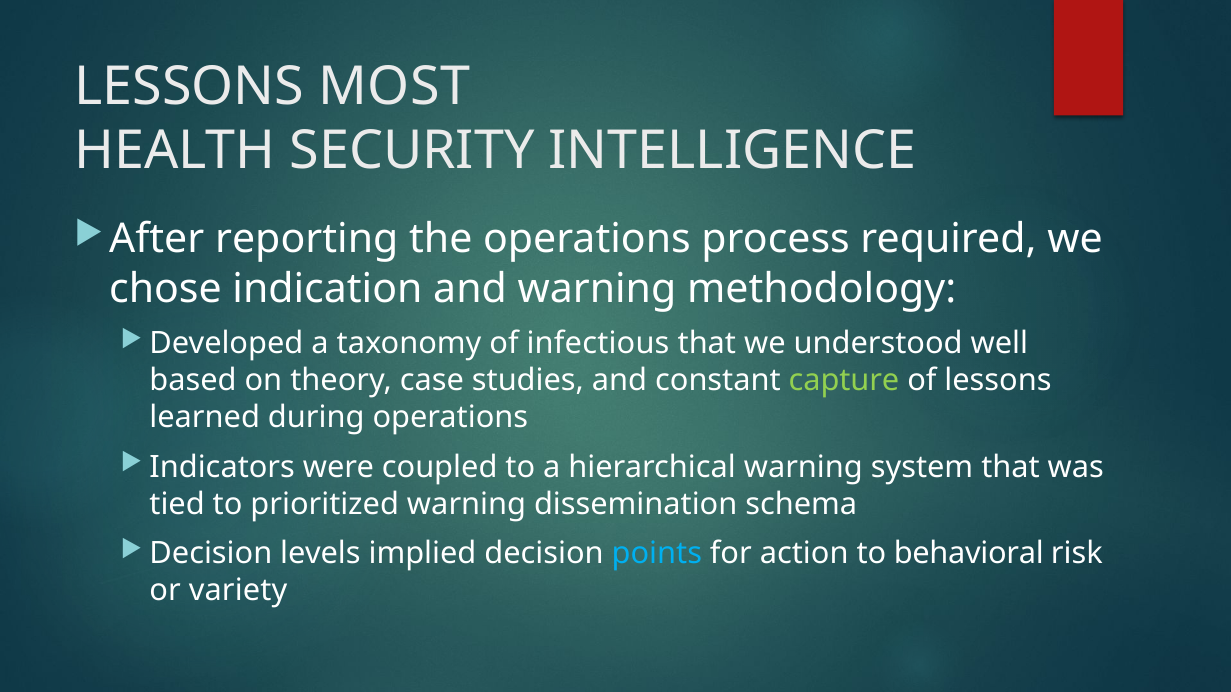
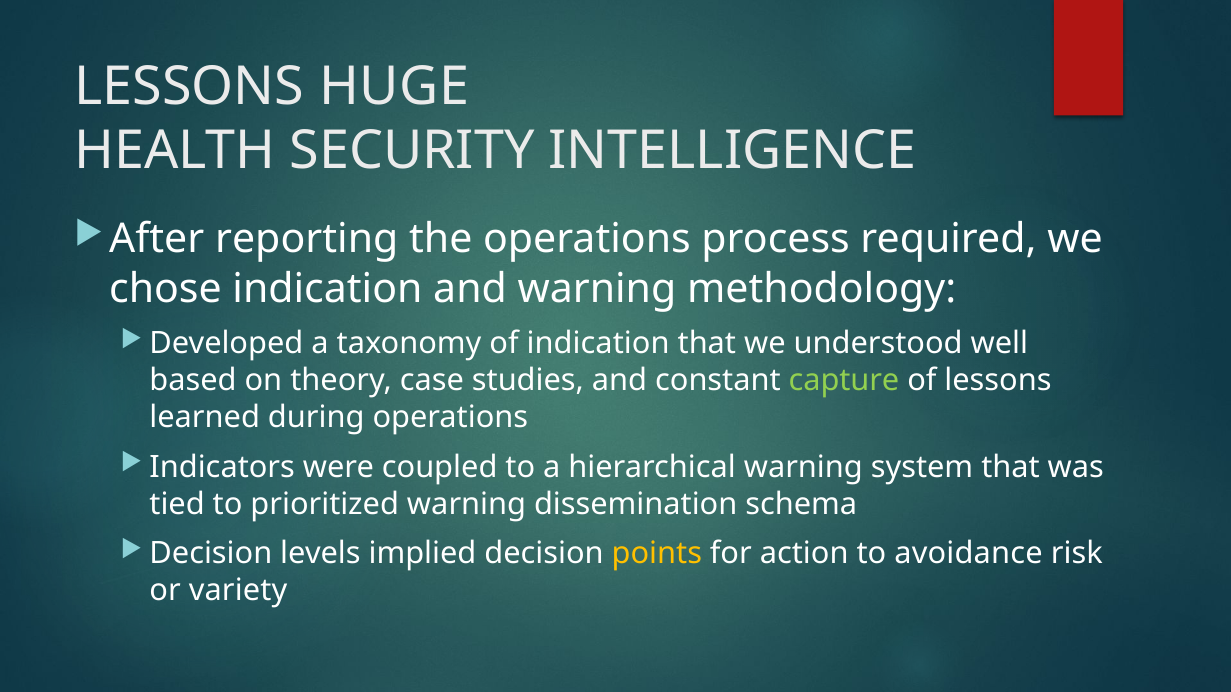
MOST: MOST -> HUGE (394, 86)
of infectious: infectious -> indication (598, 344)
points colour: light blue -> yellow (657, 554)
behavioral: behavioral -> avoidance (969, 554)
